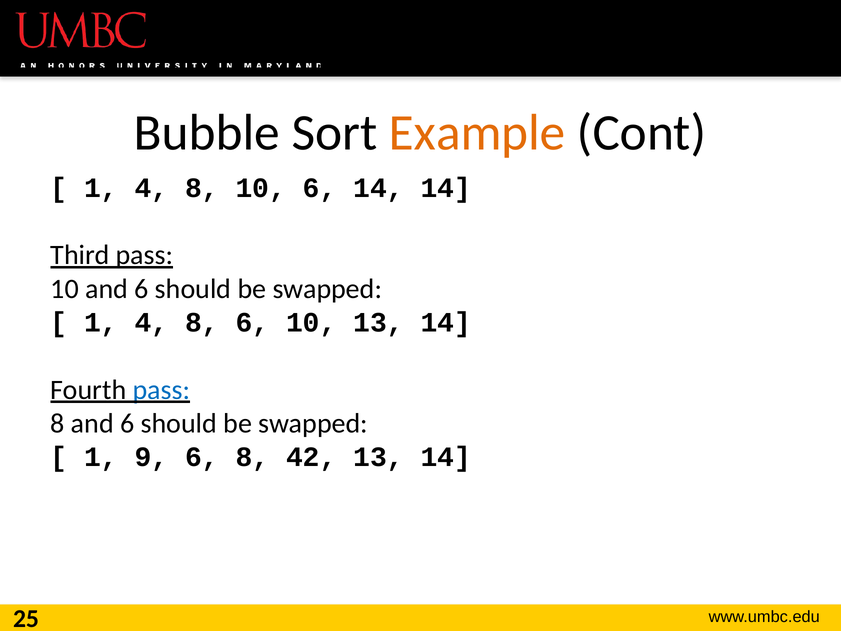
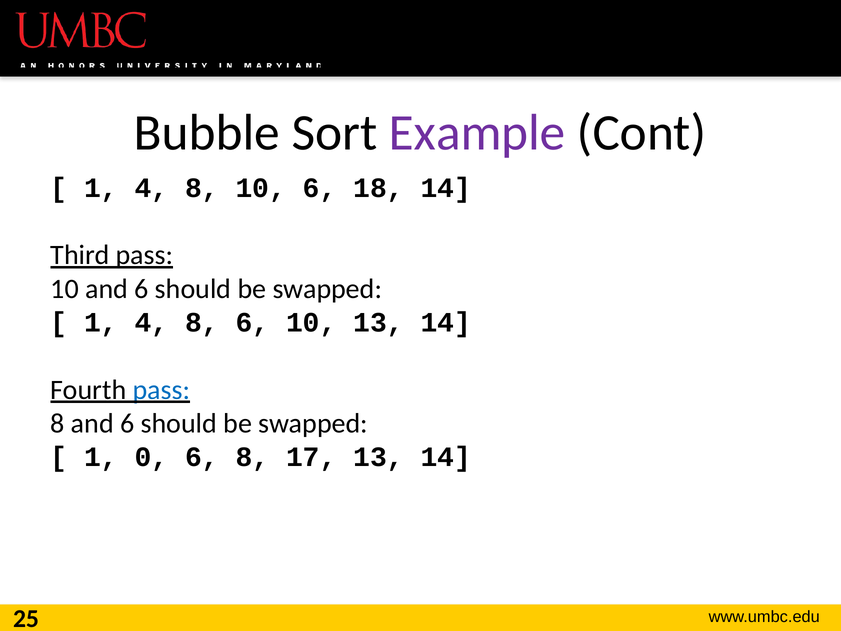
Example colour: orange -> purple (477, 133)
6 14: 14 -> 18 (379, 188)
9: 9 -> 0 (151, 457)
42: 42 -> 17 (311, 457)
